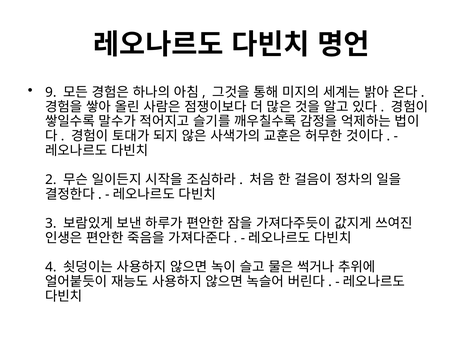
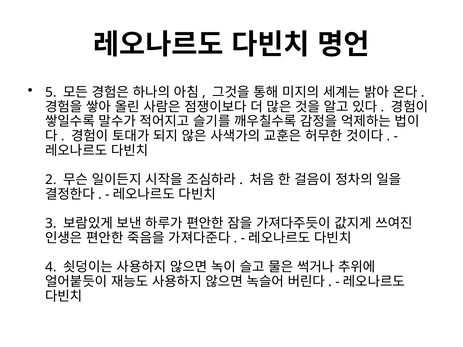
9: 9 -> 5 (51, 92)
